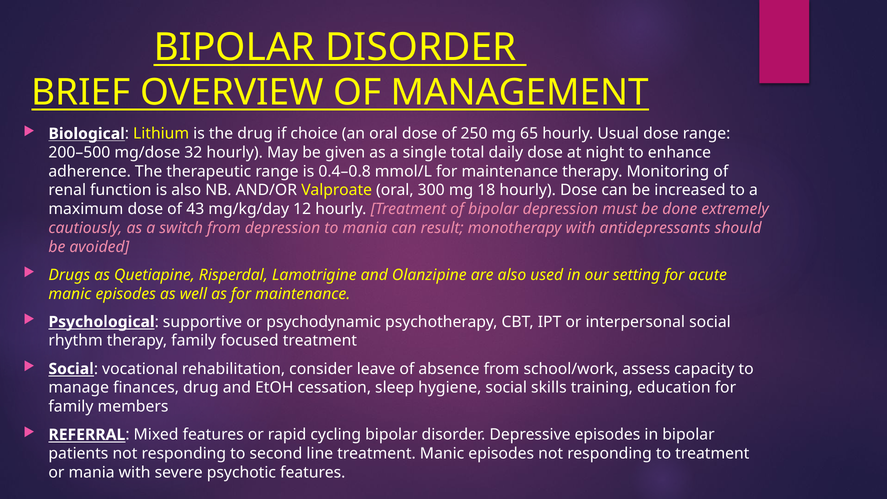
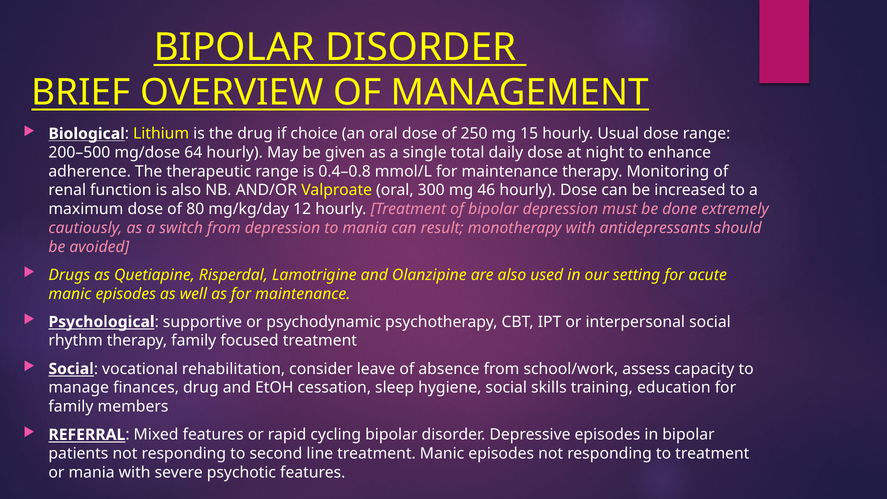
65: 65 -> 15 (529, 134)
32: 32 -> 64 (193, 153)
18: 18 -> 46 (486, 190)
43: 43 -> 80 (195, 209)
